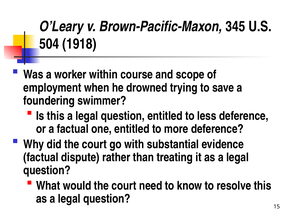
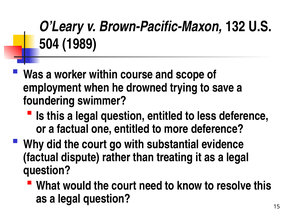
345: 345 -> 132 (235, 27)
1918: 1918 -> 1989 (79, 44)
